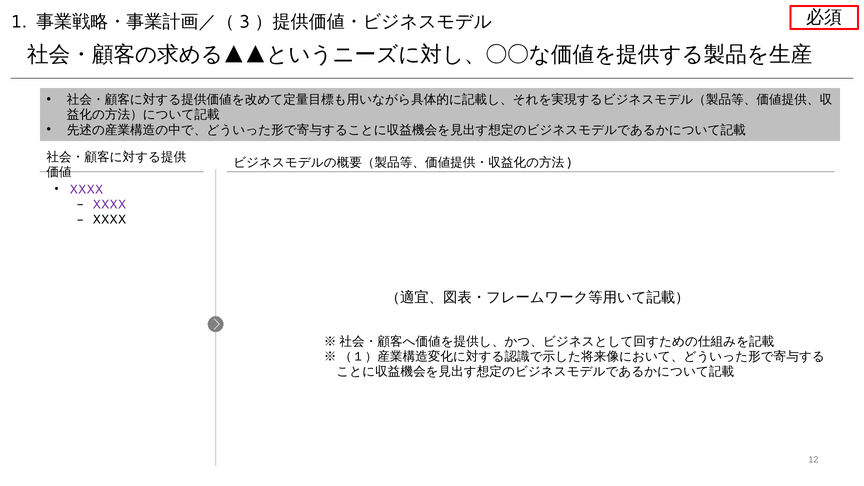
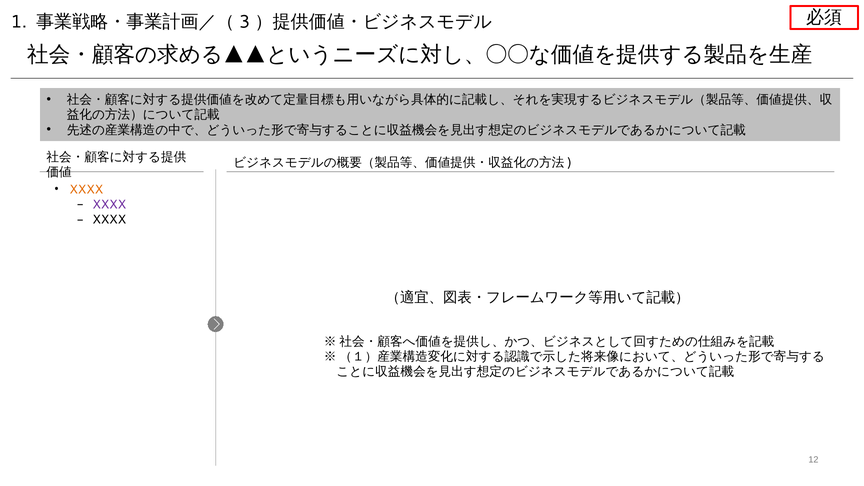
XXXX colour: purple -> orange (86, 189)
